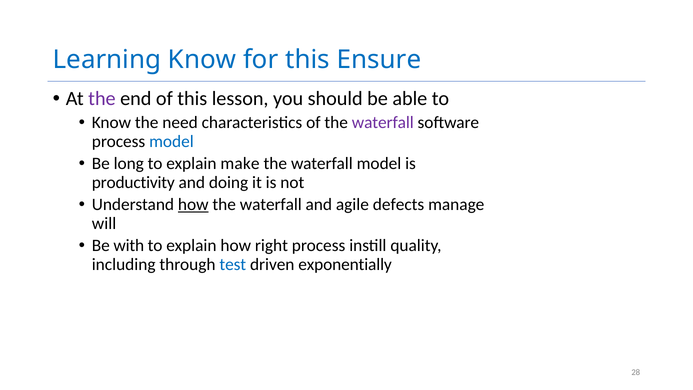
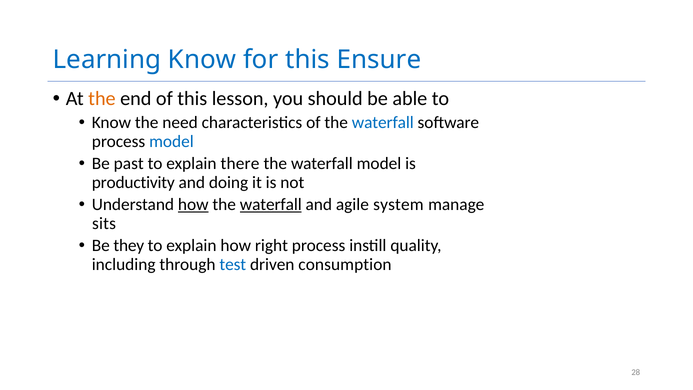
the colour: purple -> orange (102, 99)
waterfall colour: purple -> blue (383, 123)
long: long -> past (129, 164)
make: make -> there (240, 164)
waterfall underline: none -> present (271, 205)
defects: defects -> system (398, 205)
will: will -> sits (104, 223)
with: with -> they (129, 246)
exponentially: exponentially -> consumption (345, 264)
